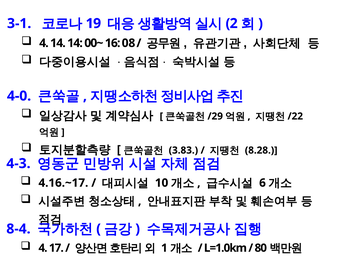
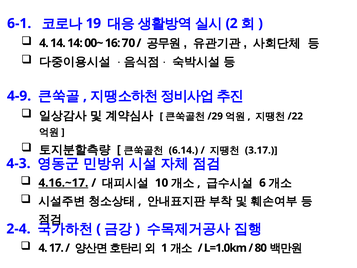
3-1: 3-1 -> 6-1 (19, 23)
08: 08 -> 70 (128, 43)
4-0: 4-0 -> 4-9 (19, 96)
3.83: 3.83 -> 6.14 (183, 150)
8.28: 8.28 -> 3.17 (261, 150)
4.16.~17 underline: none -> present (63, 183)
8-4: 8-4 -> 2-4 (18, 229)
